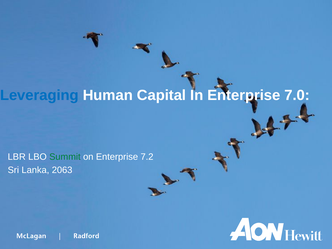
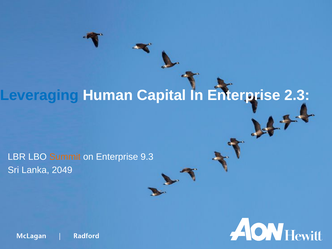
7.0: 7.0 -> 2.3 (297, 95)
Summit colour: green -> orange (65, 157)
7.2: 7.2 -> 9.3 (147, 157)
2063: 2063 -> 2049 (62, 170)
